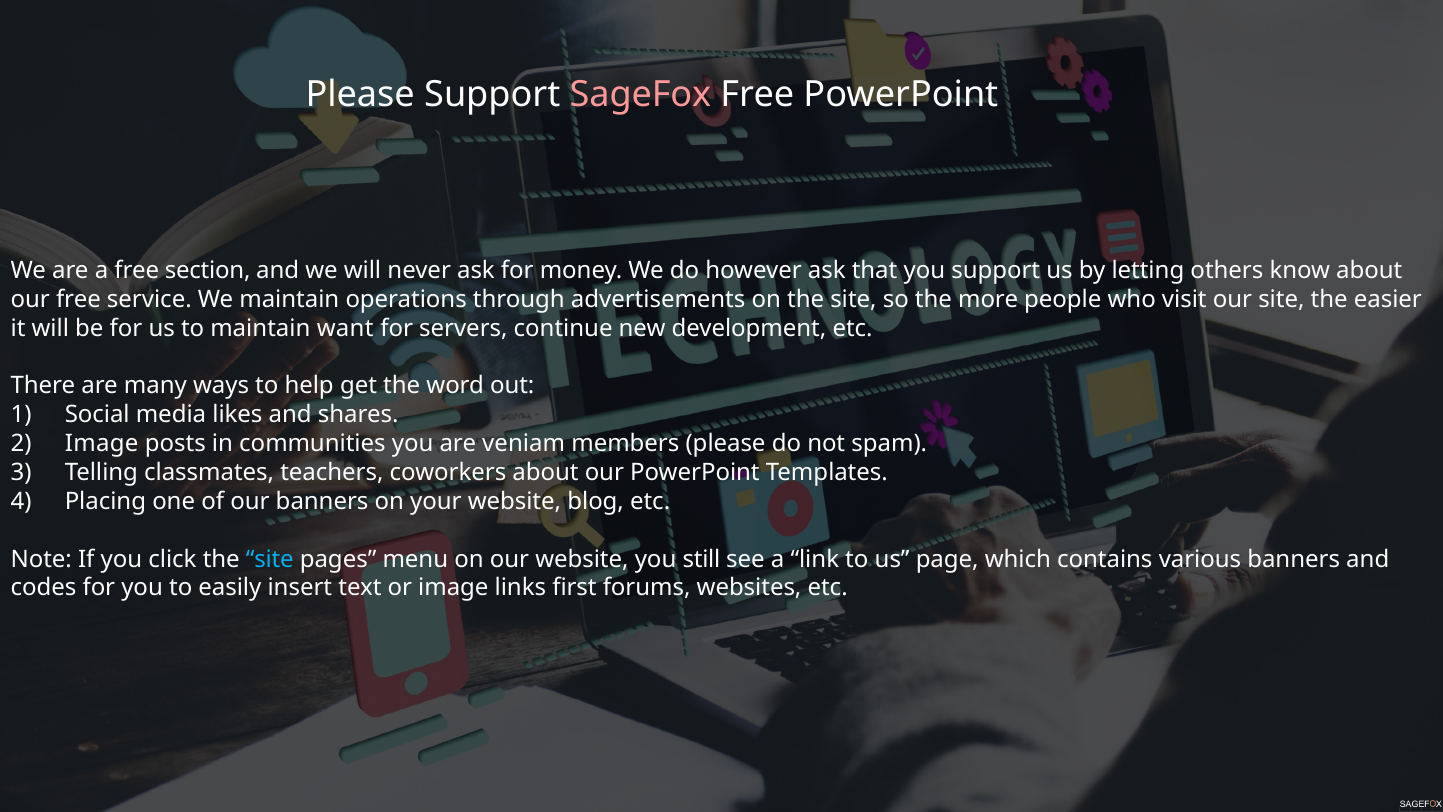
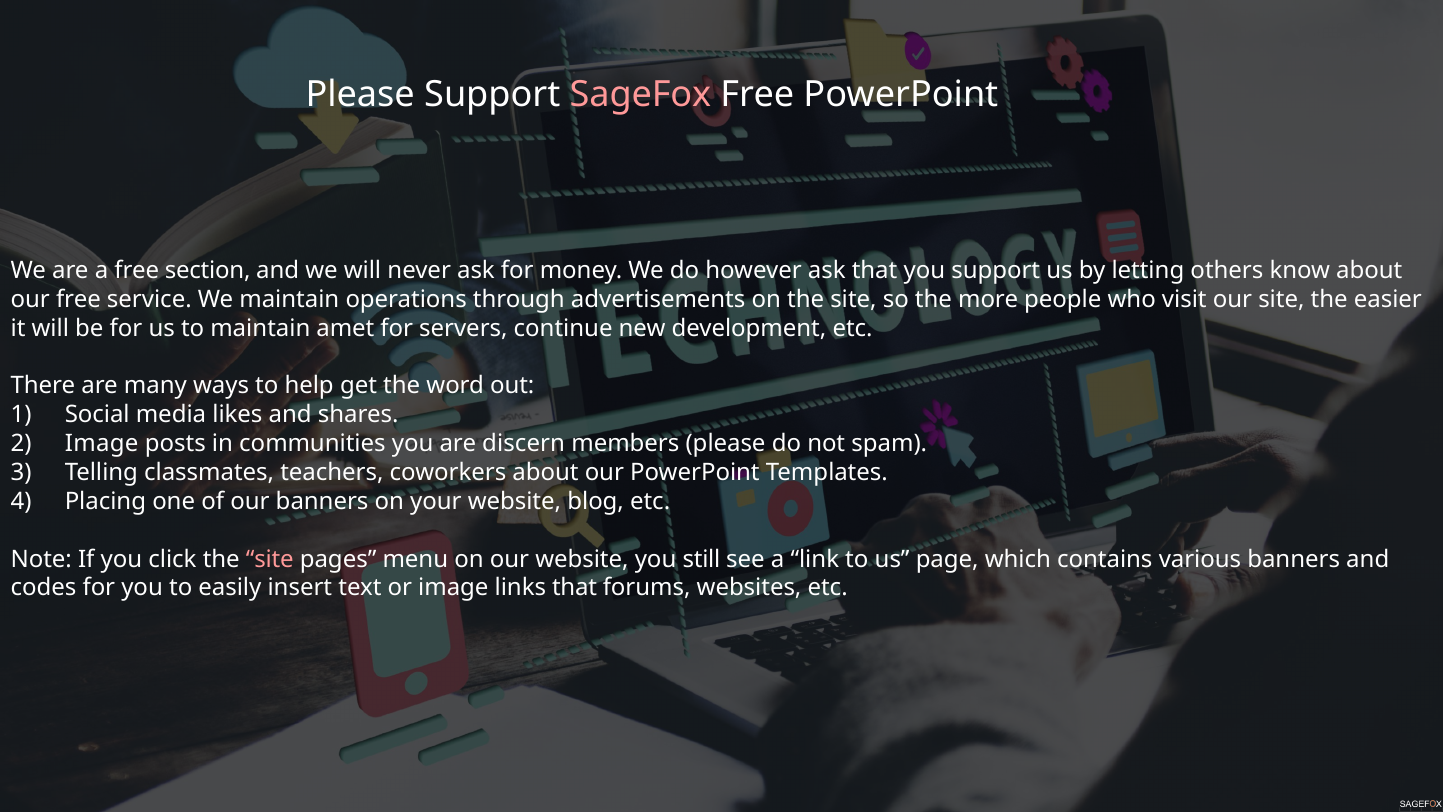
want: want -> amet (345, 328)
veniam: veniam -> discern (524, 444)
site colour: light blue -> pink (270, 559)
links first: first -> that (575, 588)
